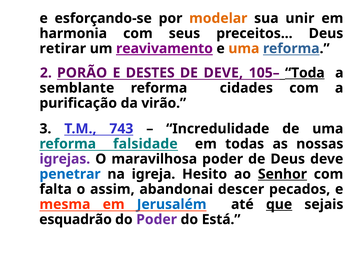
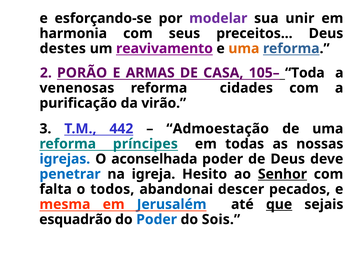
modelar colour: orange -> purple (218, 18)
retirar: retirar -> destes (63, 48)
reavivamento underline: present -> none (164, 48)
DESTES: DESTES -> ARMAS (150, 73)
DE DEVE: DEVE -> CASA (223, 73)
Toda underline: present -> none (305, 73)
semblante: semblante -> venenosas (77, 88)
743: 743 -> 442 (121, 128)
Incredulidade: Incredulidade -> Admoestação (218, 128)
falsidade: falsidade -> príncipes (145, 143)
igrejas colour: purple -> blue (65, 159)
maravilhosa: maravilhosa -> aconselhada (154, 159)
assim: assim -> todos (112, 189)
Poder colour: purple -> blue (157, 219)
Está: Está -> Sois (221, 219)
